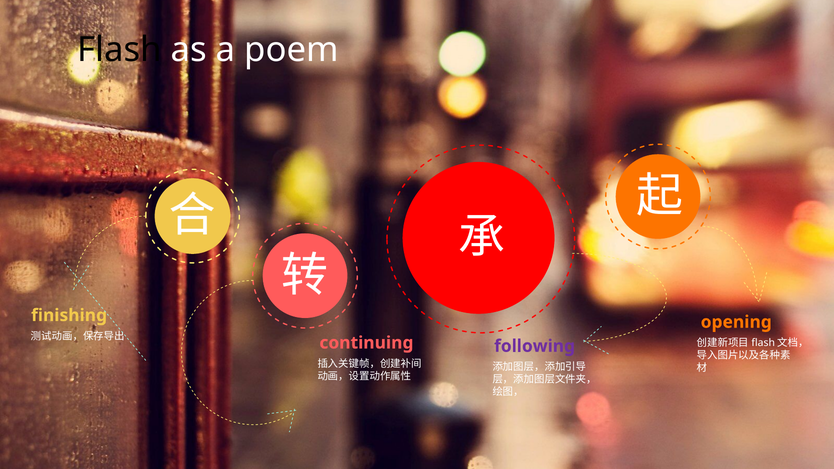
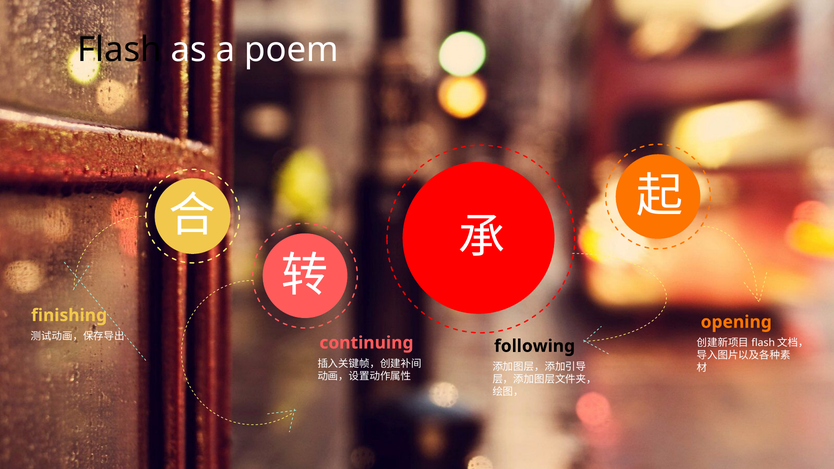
following colour: purple -> black (535, 346)
